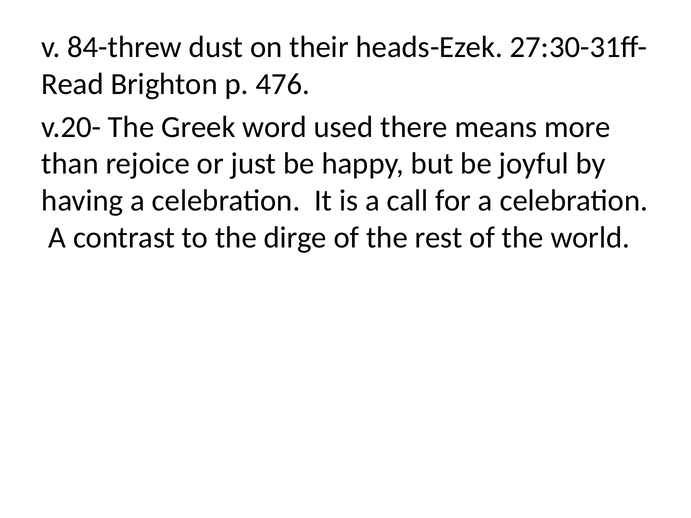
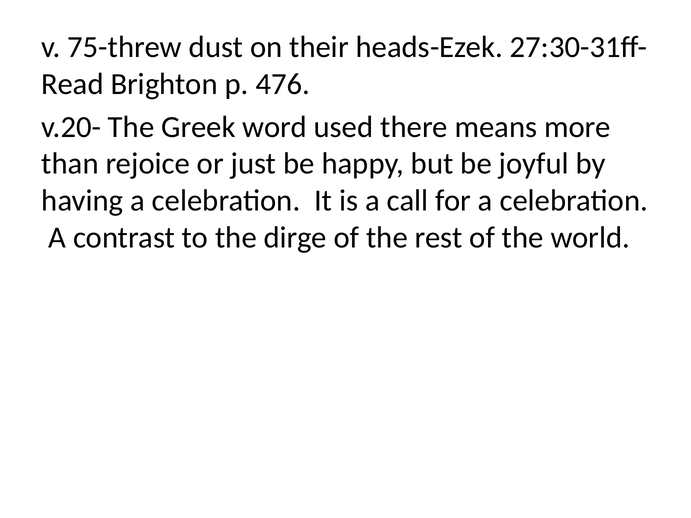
84-threw: 84-threw -> 75-threw (125, 47)
